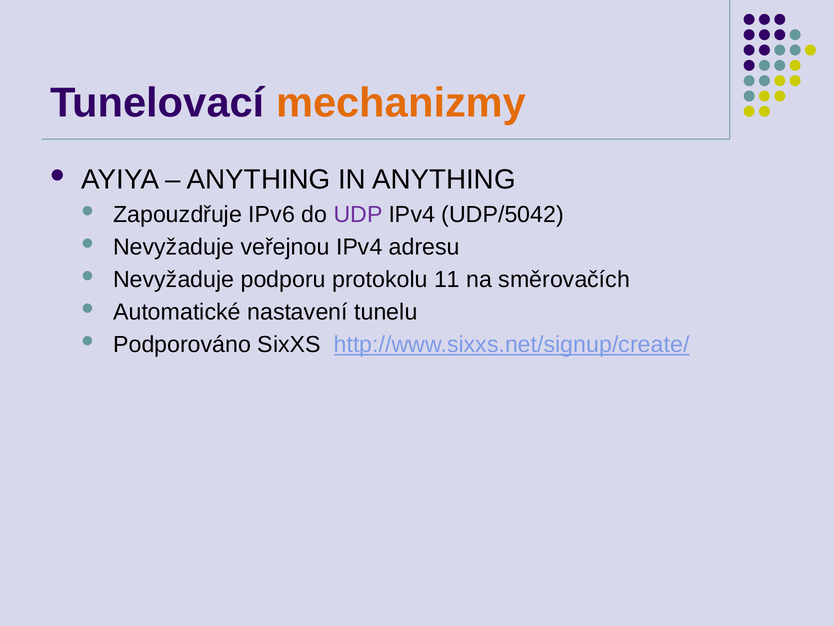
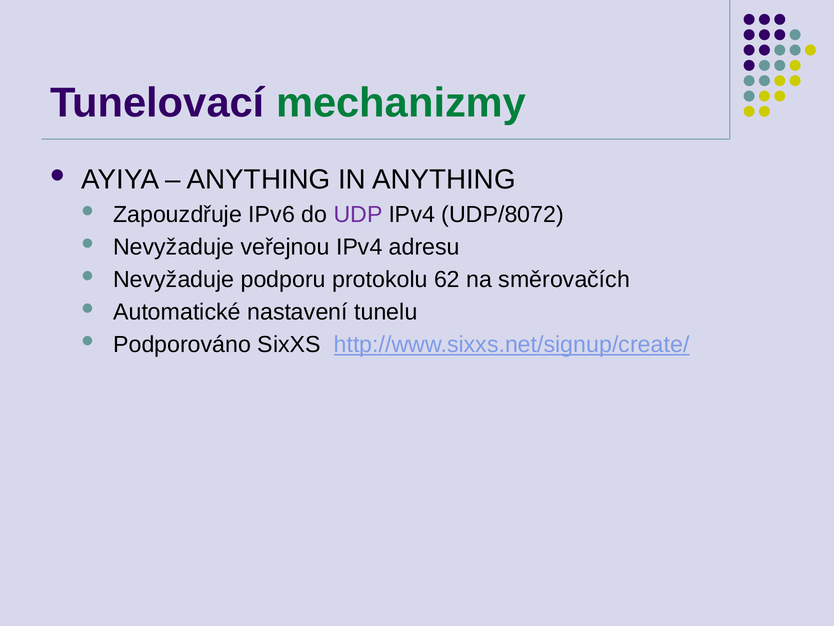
mechanizmy colour: orange -> green (401, 103)
UDP/5042: UDP/5042 -> UDP/8072 (503, 215)
11: 11 -> 62 (447, 279)
